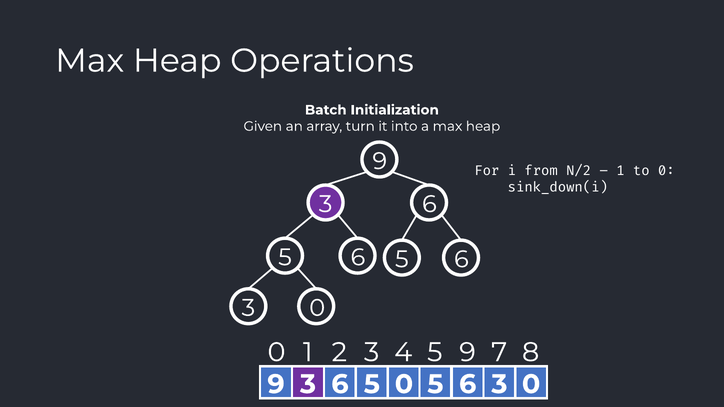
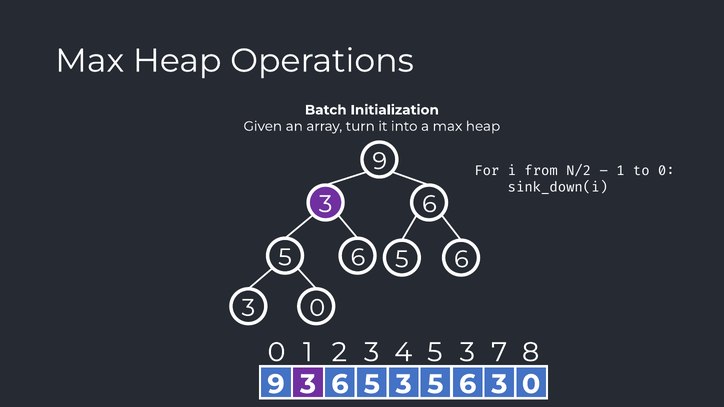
4 5 9: 9 -> 3 (467, 352)
6 5 0: 0 -> 3 (404, 384)
